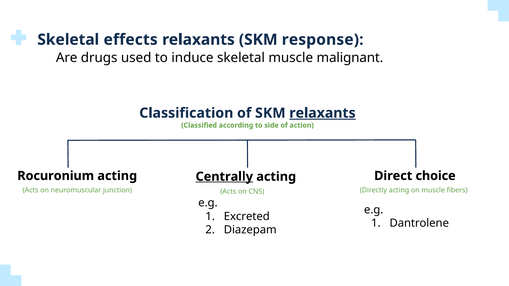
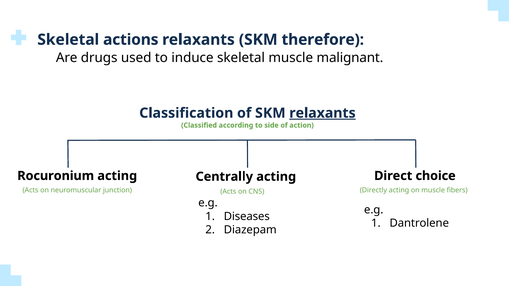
effects: effects -> actions (131, 40)
response: response -> therefore (323, 40)
Centrally underline: present -> none (224, 177)
Excreted: Excreted -> Diseases (247, 217)
